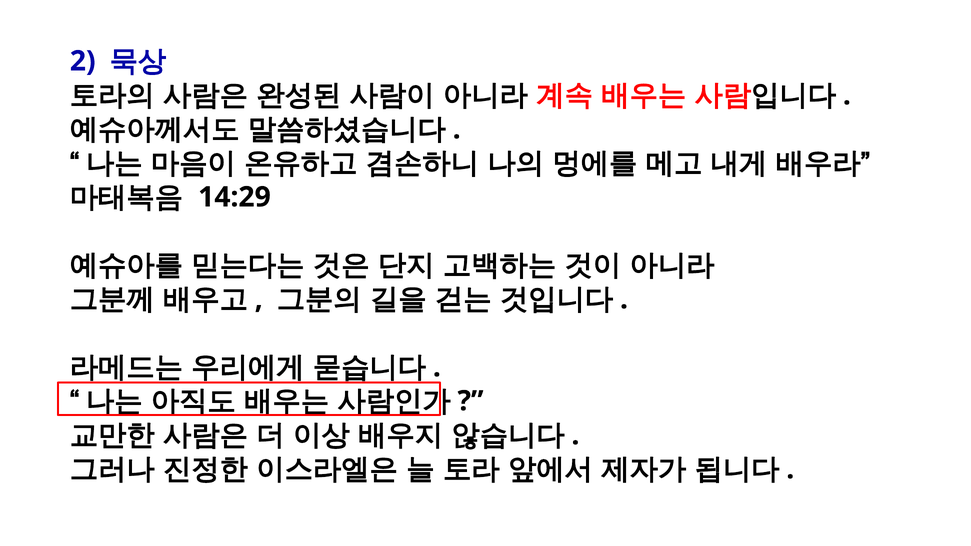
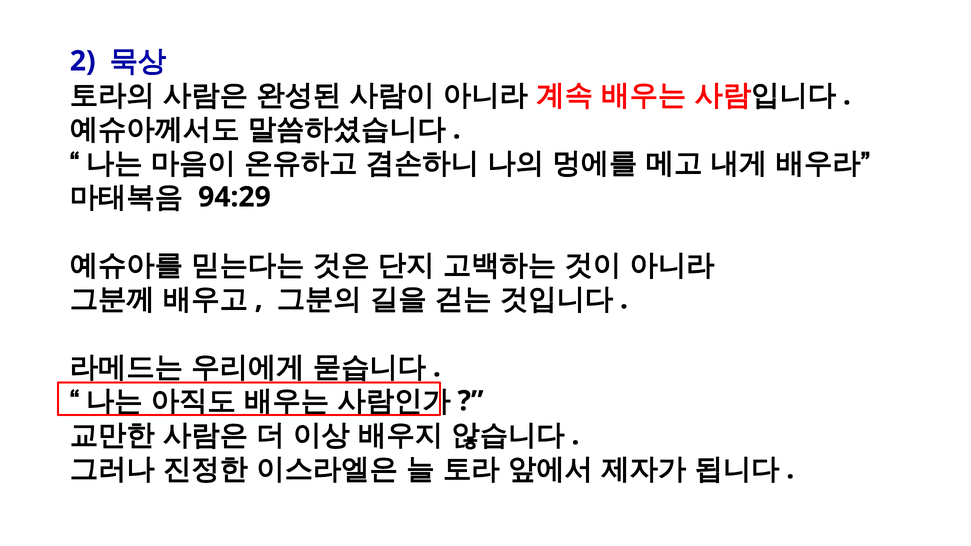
14:29: 14:29 -> 94:29 (234, 197)
